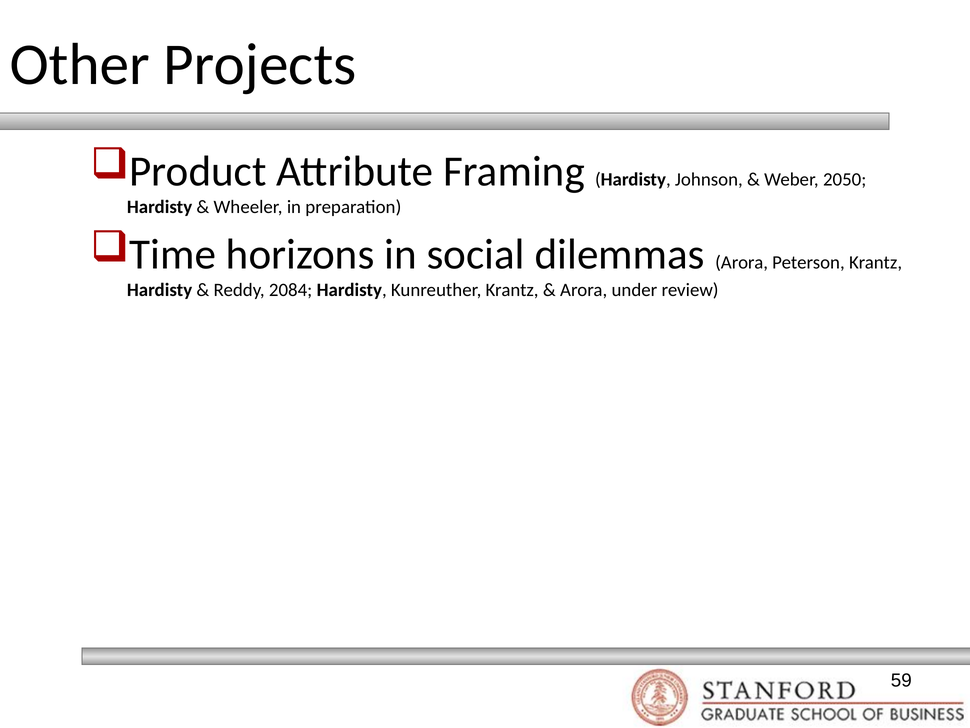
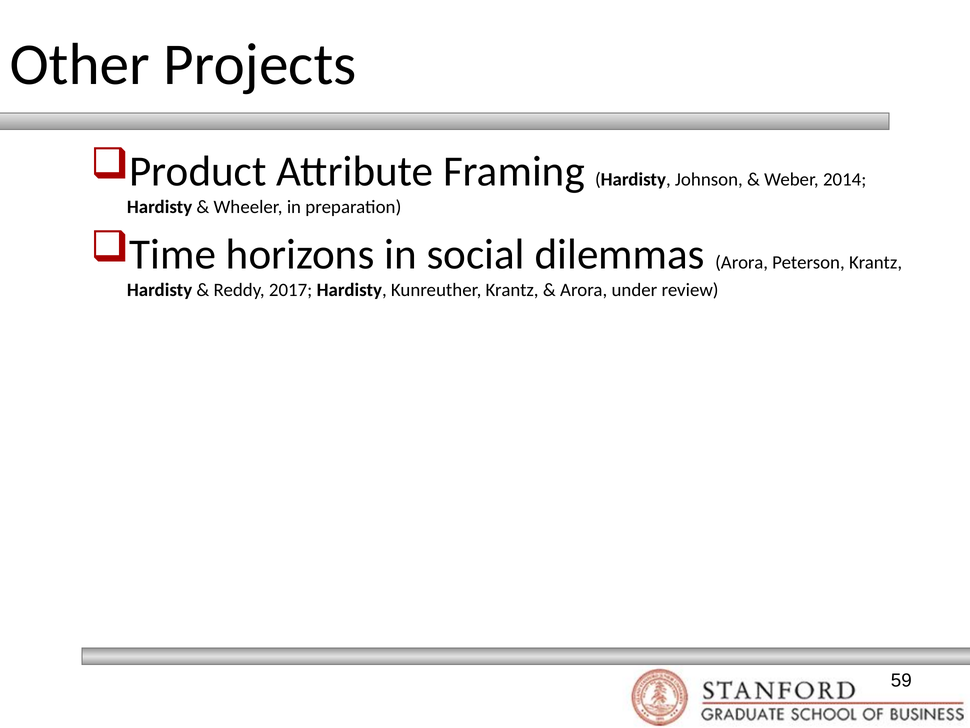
2050: 2050 -> 2014 (845, 179)
2084: 2084 -> 2017 (291, 290)
